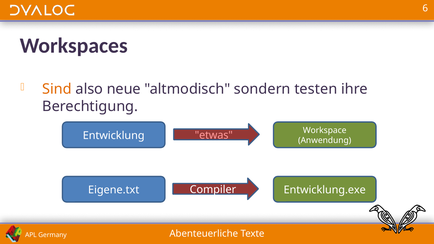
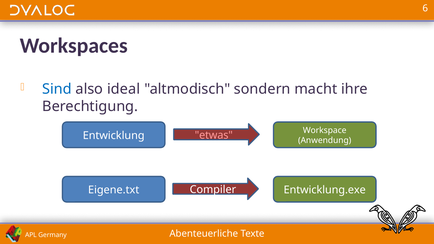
Sind colour: orange -> blue (57, 89)
neue: neue -> ideal (124, 89)
testen: testen -> macht (316, 89)
